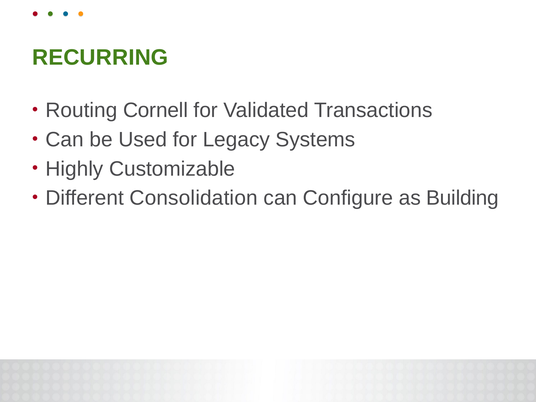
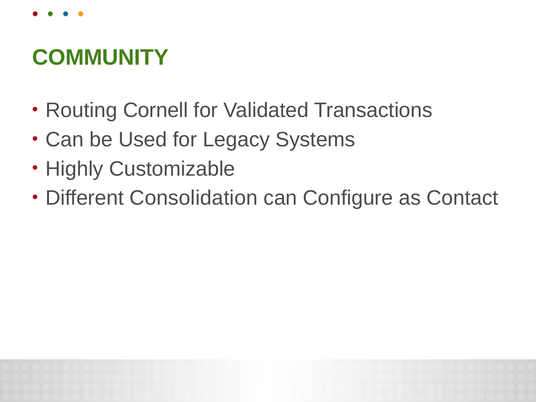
RECURRING: RECURRING -> COMMUNITY (100, 57)
Building: Building -> Contact (462, 198)
